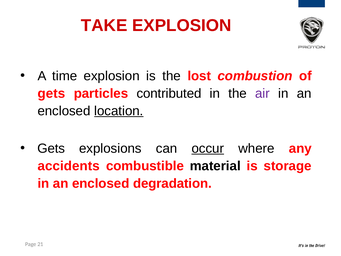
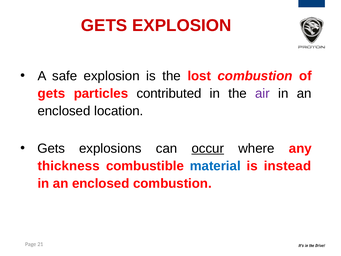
TAKE: TAKE -> GETS (104, 25)
time: time -> safe (65, 76)
location underline: present -> none (119, 111)
accidents: accidents -> thickness (69, 166)
material colour: black -> blue (215, 166)
storage: storage -> instead (287, 166)
enclosed degradation: degradation -> combustion (172, 183)
